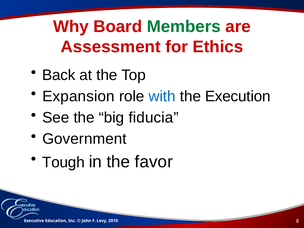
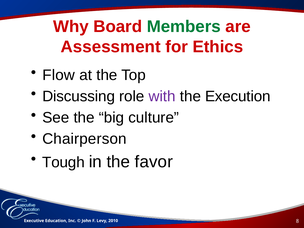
Back: Back -> Flow (59, 75)
Expansion: Expansion -> Discussing (79, 96)
with colour: blue -> purple (162, 96)
fiducia: fiducia -> culture (154, 118)
Government: Government -> Chairperson (84, 139)
